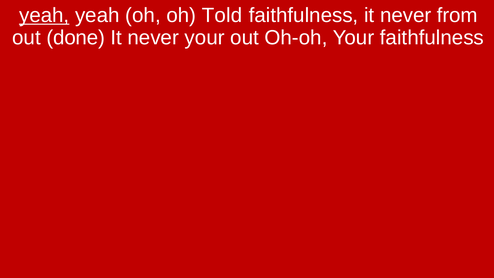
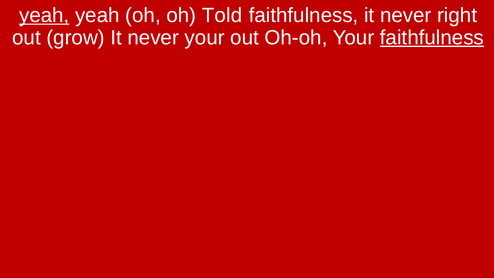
from: from -> right (457, 15)
done: done -> grow (76, 38)
faithfulness underline: none -> present (432, 38)
